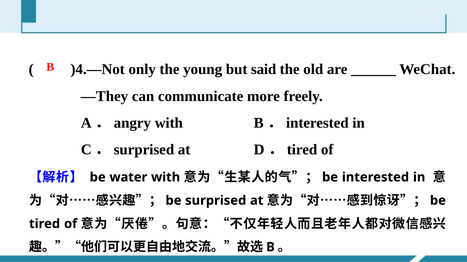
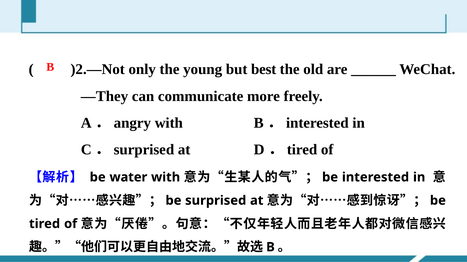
)4.—Not: )4.—Not -> )2.—Not (98, 70)
said: said -> best (264, 70)
